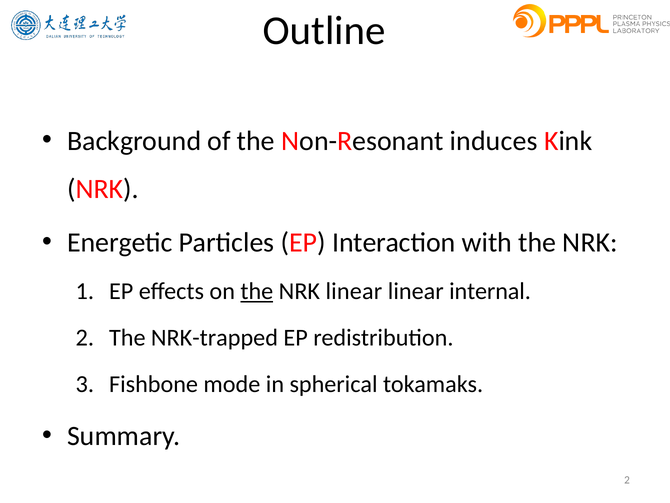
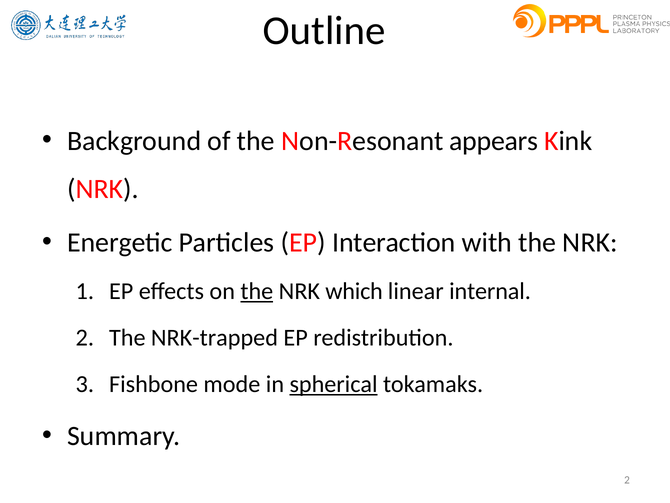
induces: induces -> appears (494, 141)
NRK linear: linear -> which (354, 291)
spherical underline: none -> present (334, 384)
